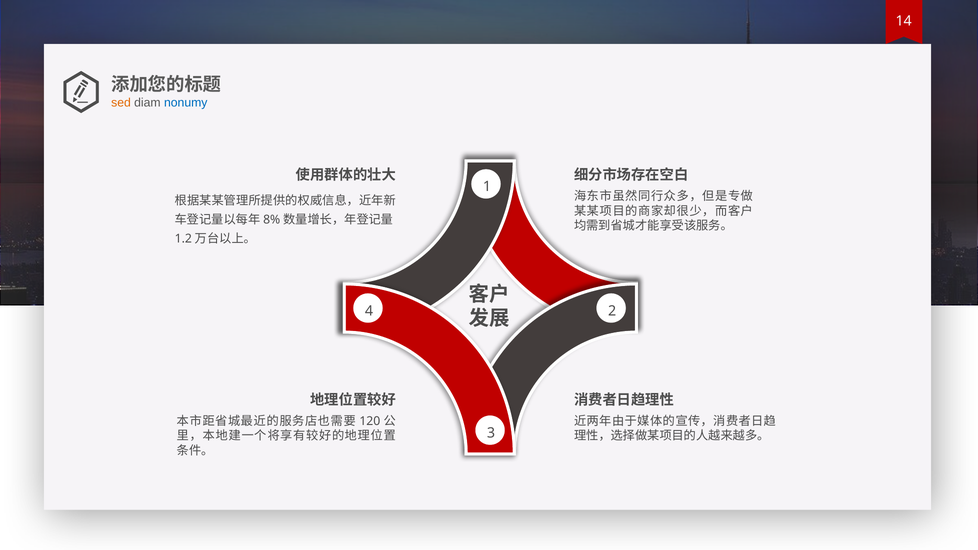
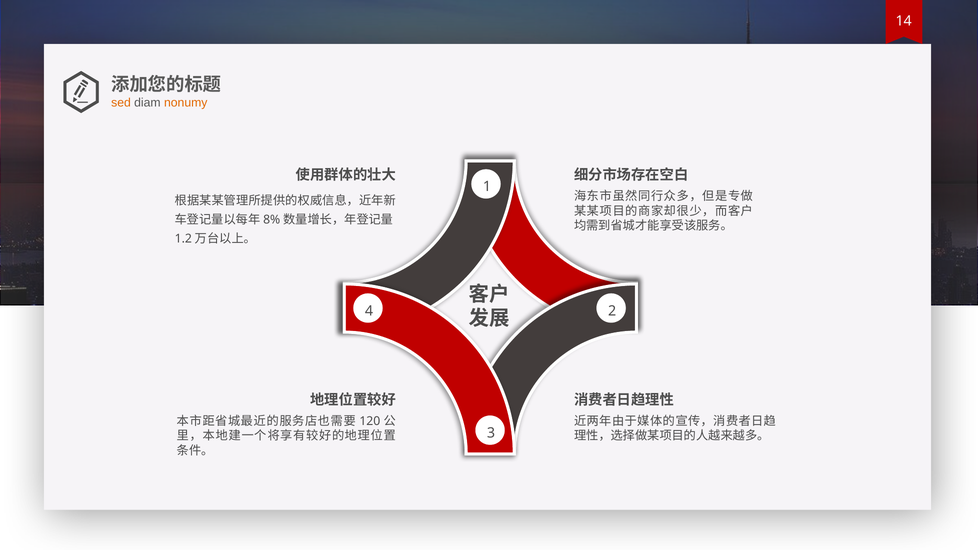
nonumy colour: blue -> orange (186, 103)
